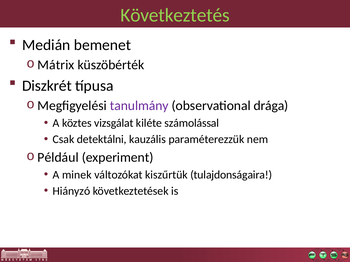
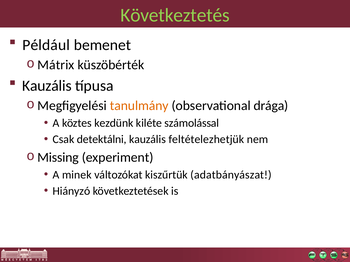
Medián: Medián -> Például (46, 45)
Diszkrét: Diszkrét -> Kauzális (47, 86)
tanulmány colour: purple -> orange (139, 106)
vizsgálat: vizsgálat -> kezdünk (114, 123)
paraméterezzük: paraméterezzük -> feltételezhetjük (206, 140)
Például: Például -> Missing (58, 158)
tulajdonságaira: tulajdonságaira -> adatbányászat (231, 175)
